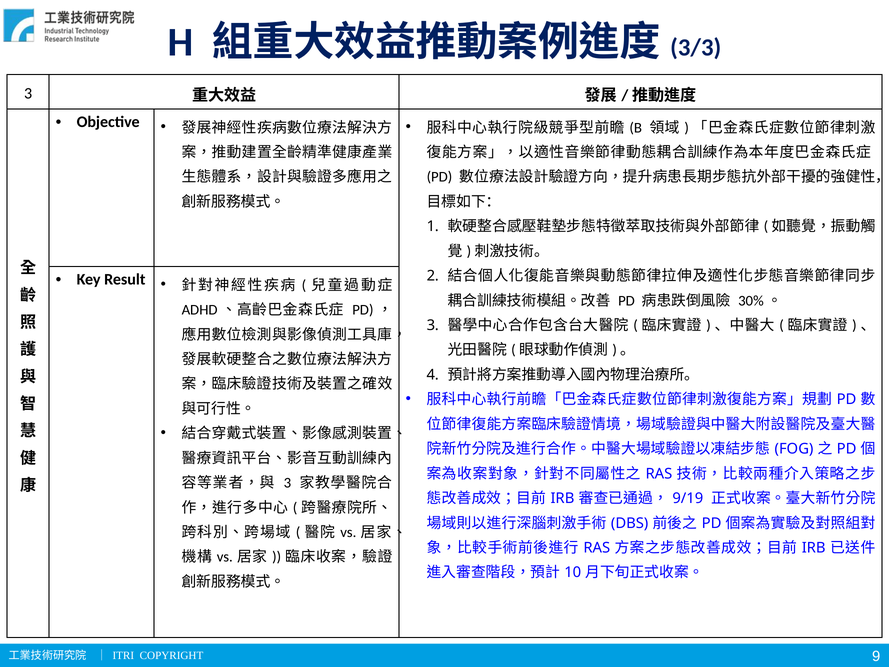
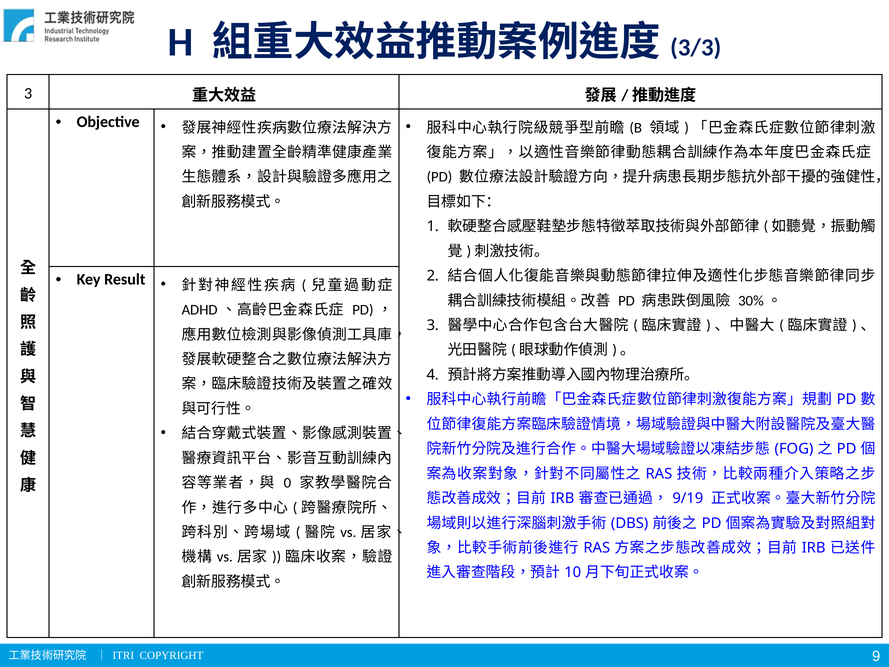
3: 3 -> 0 (287, 483)
